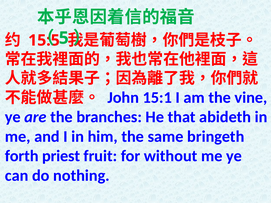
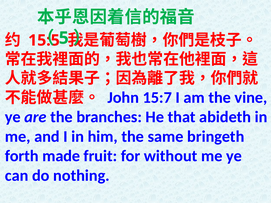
15:1: 15:1 -> 15:7 (157, 98)
priest: priest -> made (61, 156)
